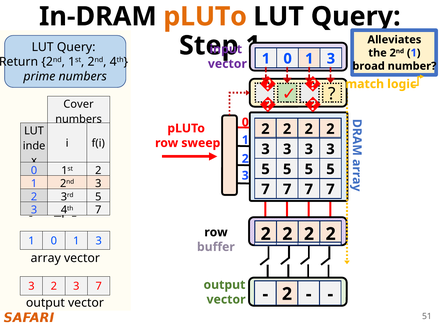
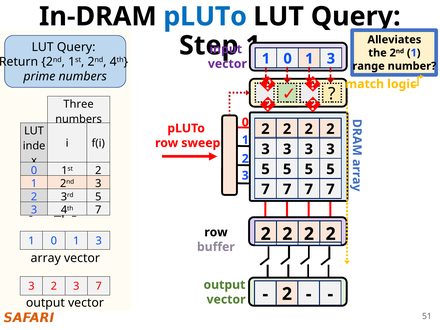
pLUTo colour: orange -> blue (205, 17)
broad: broad -> range (369, 66)
Cover: Cover -> Three (79, 104)
